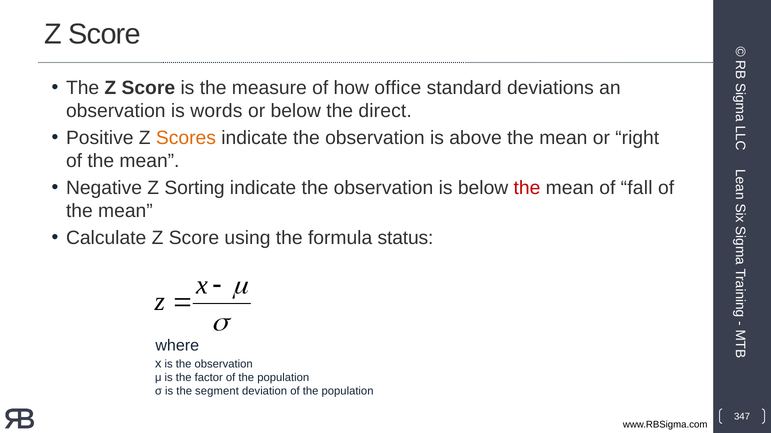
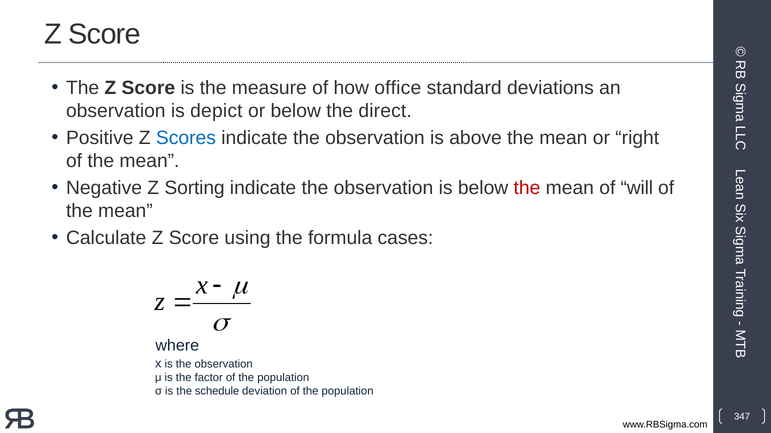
words: words -> depict (216, 111)
Scores colour: orange -> blue (186, 138)
fall: fall -> will (637, 188)
status: status -> cases (405, 238)
segment: segment -> schedule (217, 392)
